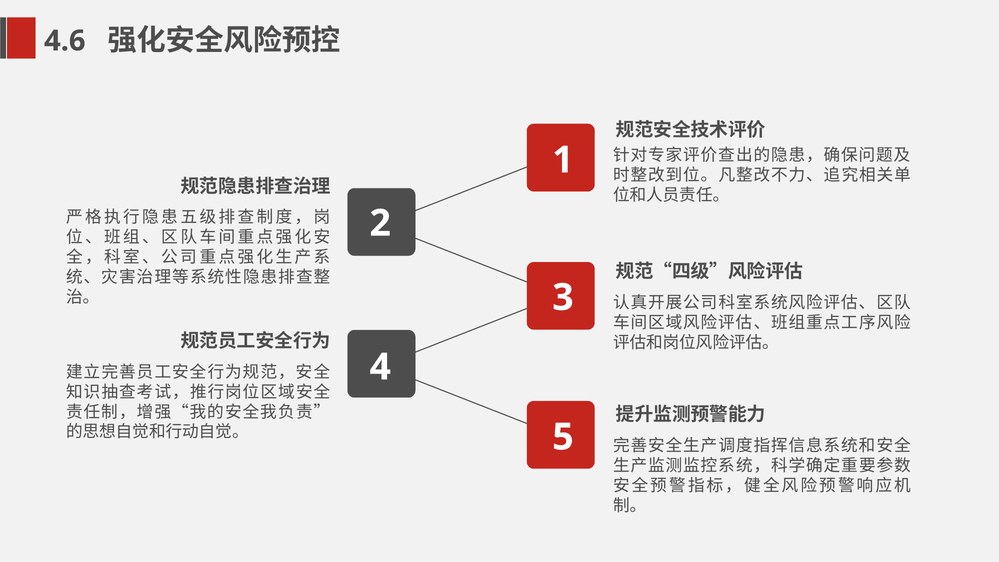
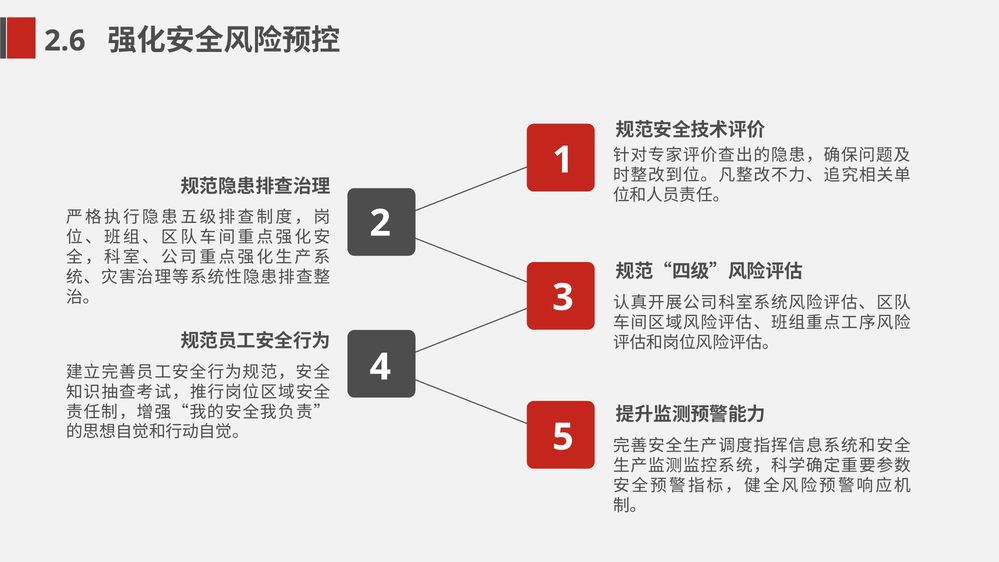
4.6: 4.6 -> 2.6 (65, 41)
